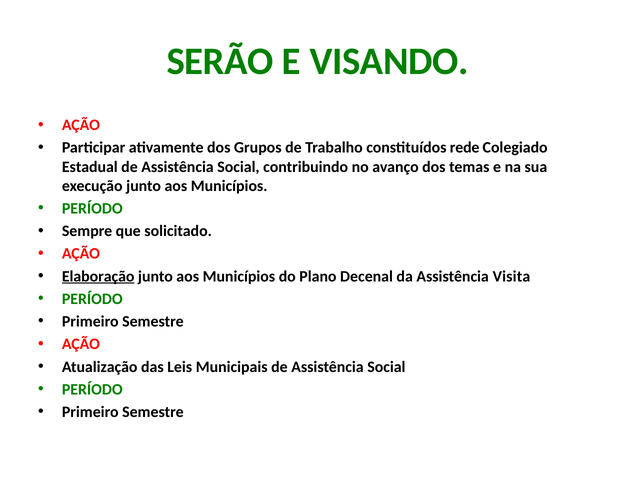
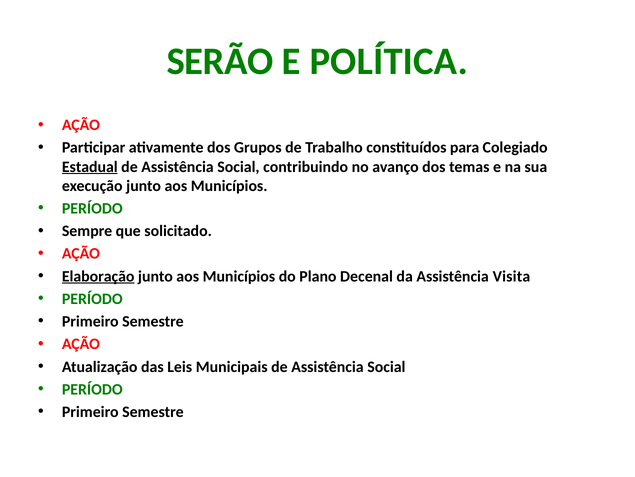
VISANDO: VISANDO -> POLÍTICA (389, 61)
rede: rede -> para (465, 148)
Estadual underline: none -> present (90, 167)
